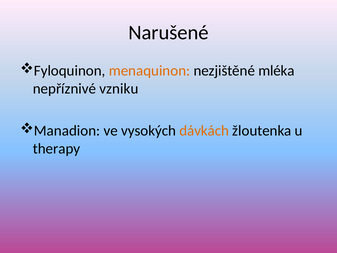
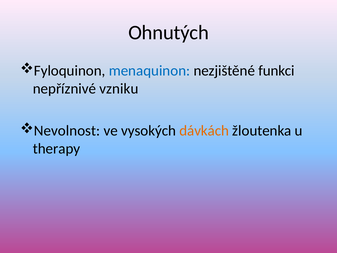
Narušené: Narušené -> Ohnutých (169, 33)
menaquinon colour: orange -> blue (149, 71)
mléka: mléka -> funkci (276, 71)
Manadion: Manadion -> Nevolnost (67, 131)
